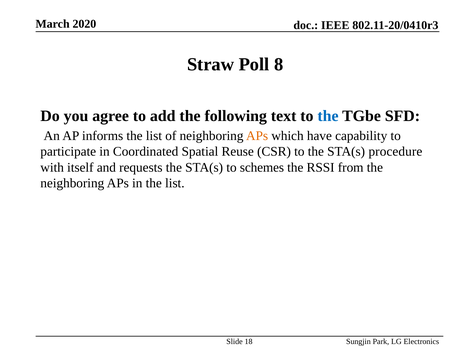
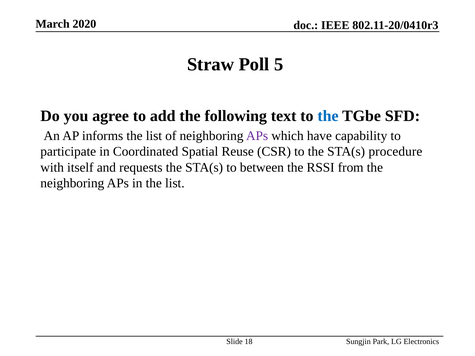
8: 8 -> 5 (279, 65)
APs colour: orange -> purple (257, 136)
schemes: schemes -> between (262, 167)
